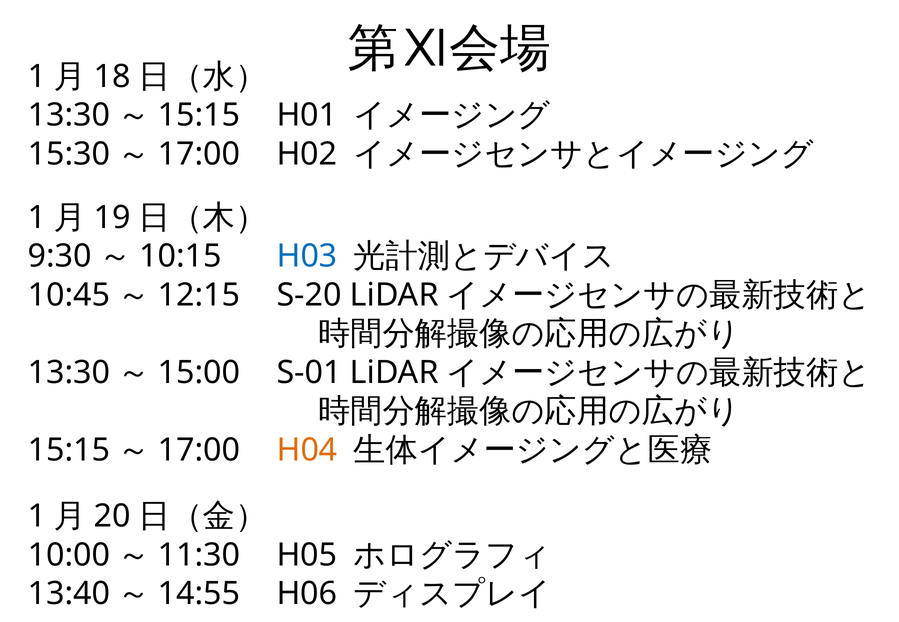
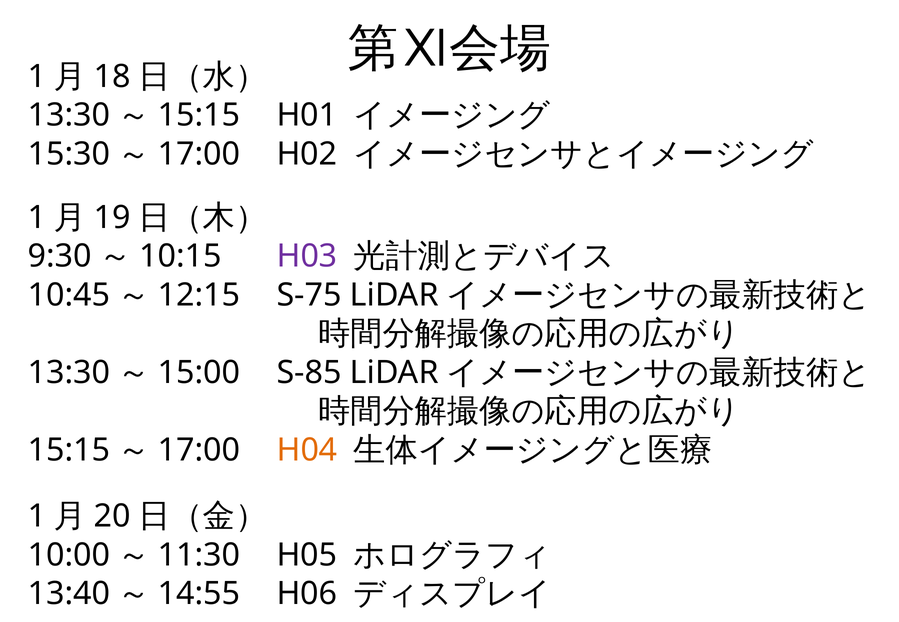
H03 colour: blue -> purple (307, 256)
S-20: S-20 -> S-75 (309, 295)
S-01: S-01 -> S-85 (309, 373)
